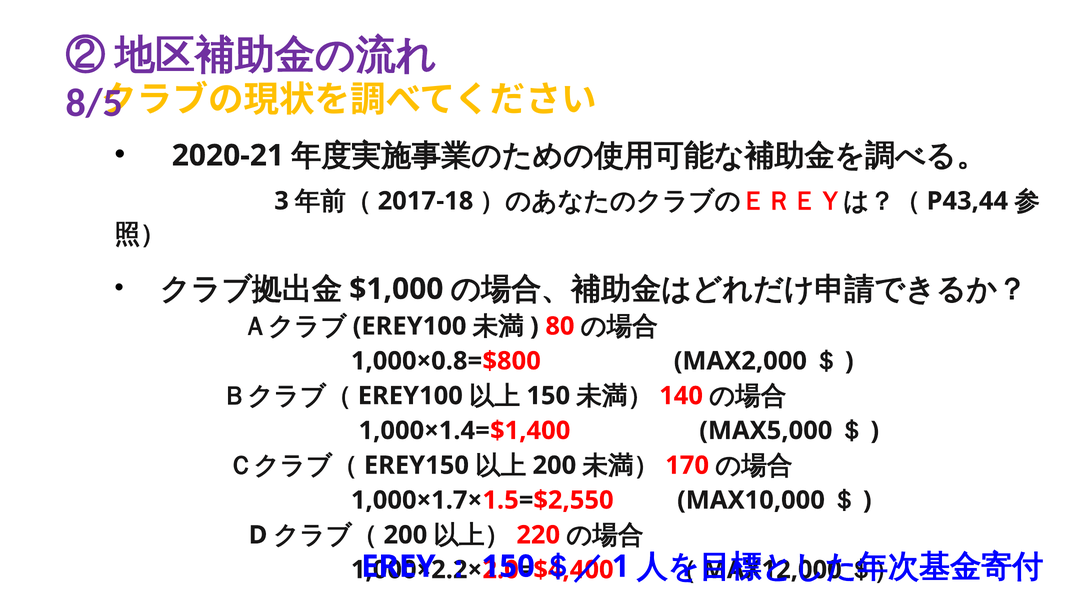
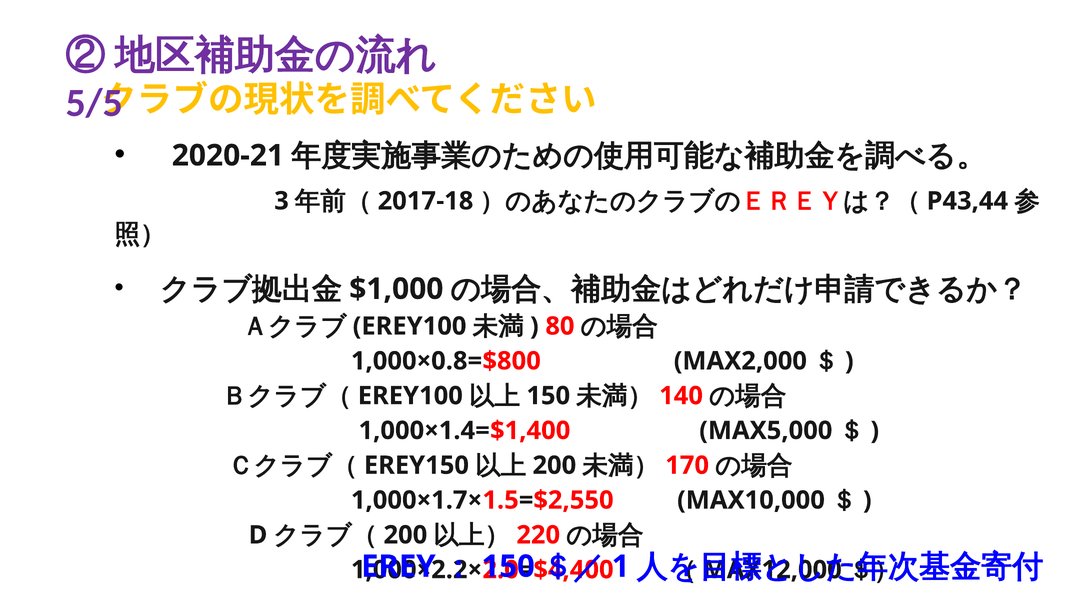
8/5: 8/5 -> 5/5 (94, 103)
